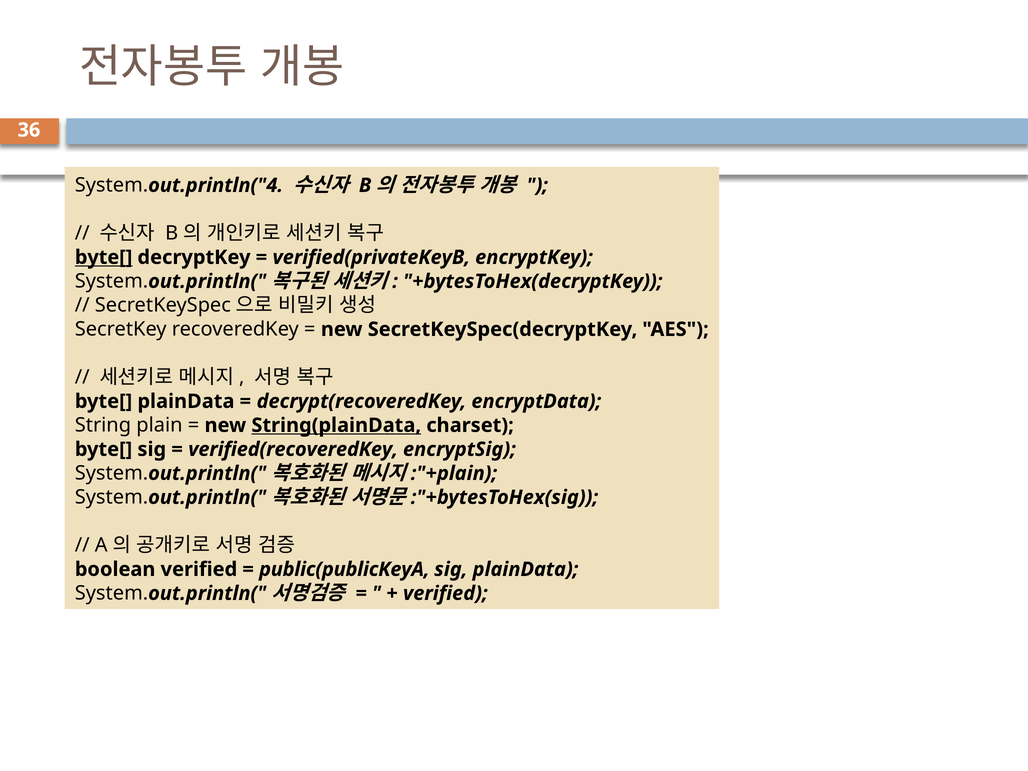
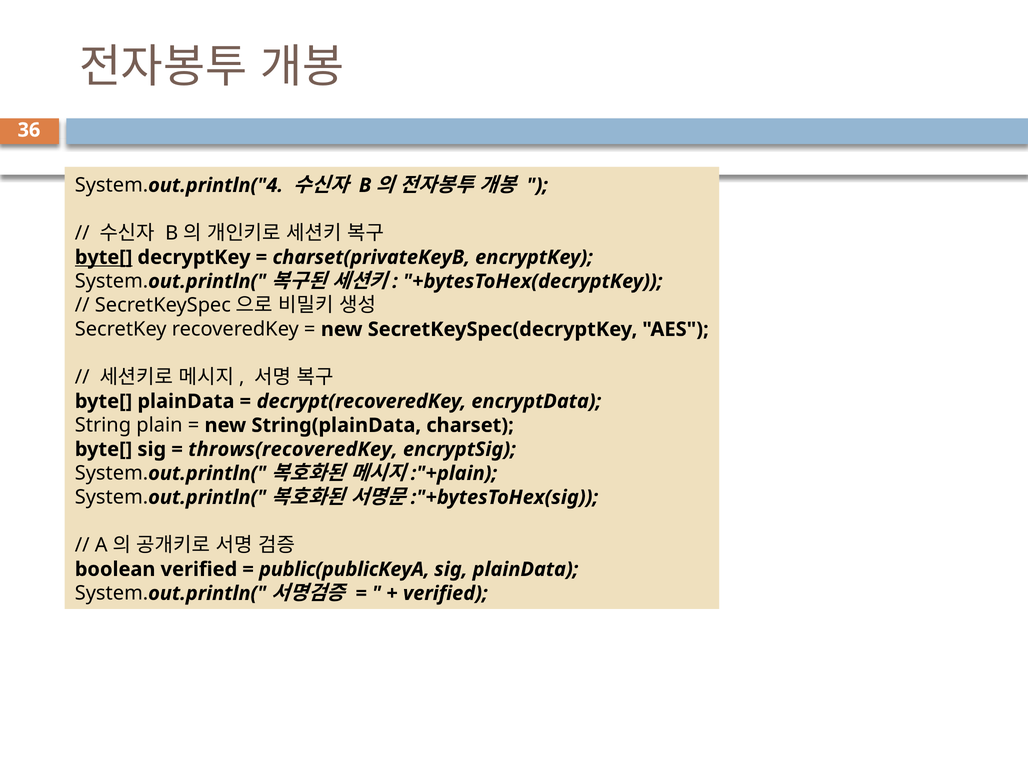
verified(privateKeyB: verified(privateKeyB -> charset(privateKeyB (371, 257)
String(plainData underline: present -> none (336, 425)
verified(recoveredKey: verified(recoveredKey -> throws(recoveredKey (293, 449)
